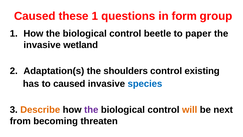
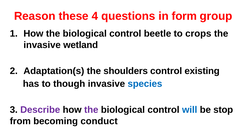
Caused: Caused -> Reason (35, 16)
these 1: 1 -> 4 (95, 16)
paper: paper -> crops (198, 33)
to caused: caused -> though (69, 84)
Describe colour: orange -> purple (40, 110)
will colour: orange -> blue (190, 110)
next: next -> stop (223, 110)
threaten: threaten -> conduct (99, 121)
